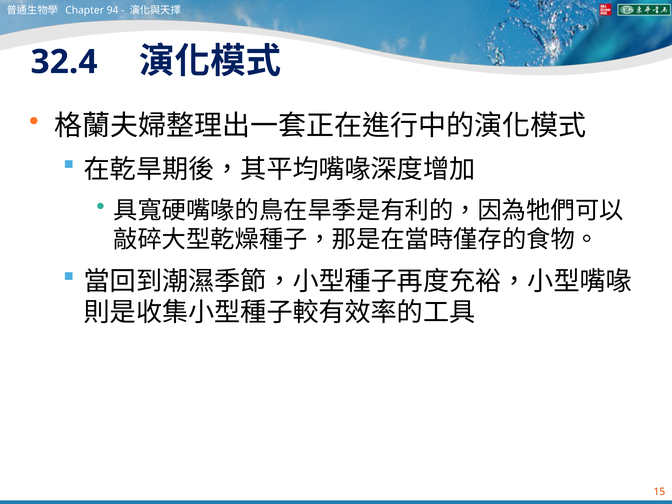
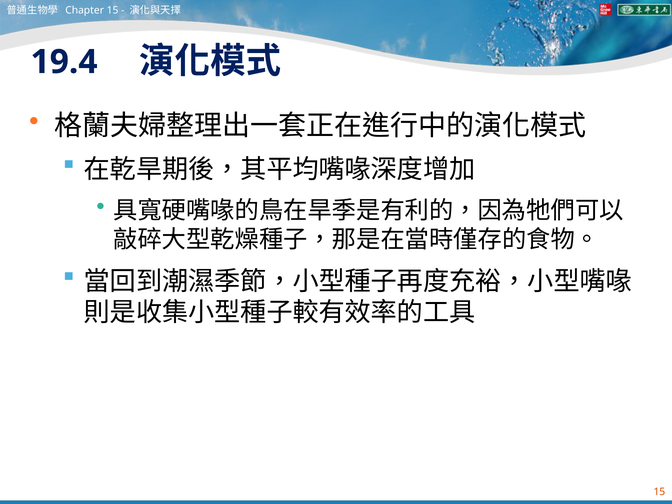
Chapter 94: 94 -> 15 (113, 10)
32.4: 32.4 -> 19.4 (64, 62)
